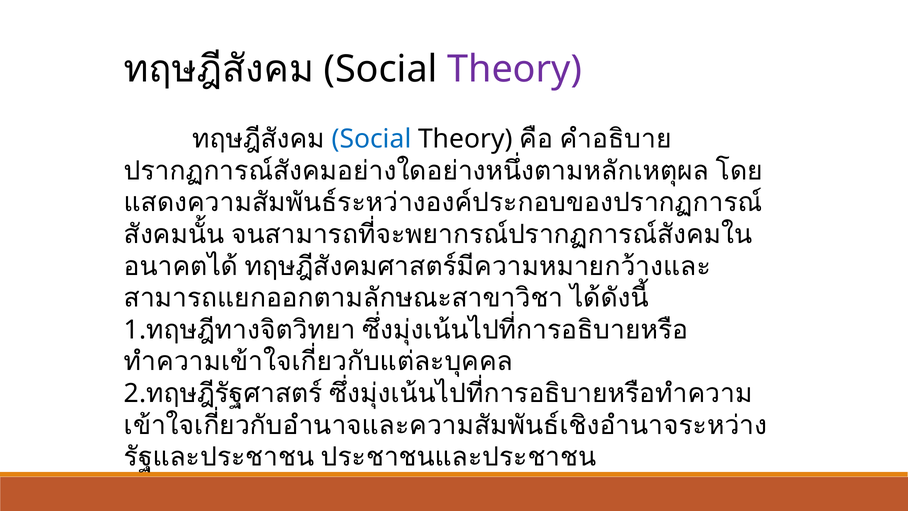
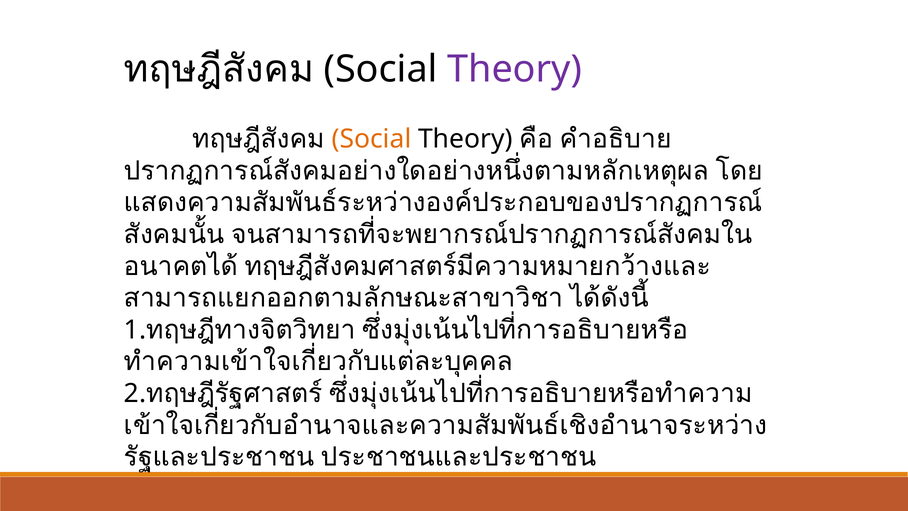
Social colour: blue -> orange (372, 139)
